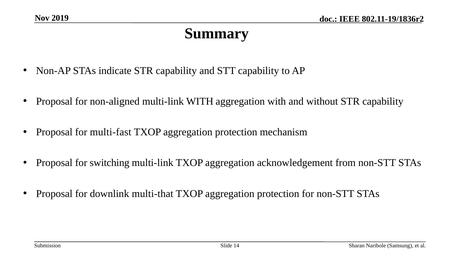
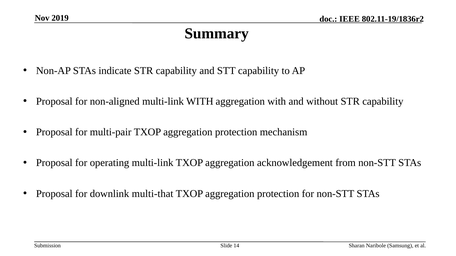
multi-fast: multi-fast -> multi-pair (111, 132)
switching: switching -> operating (110, 163)
